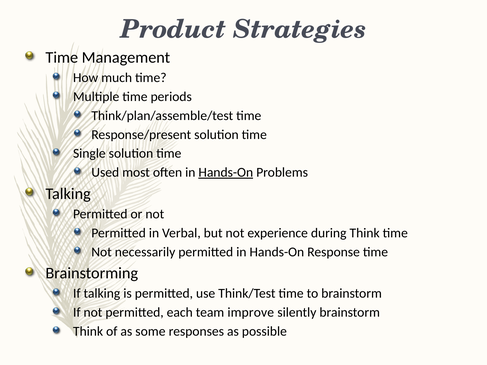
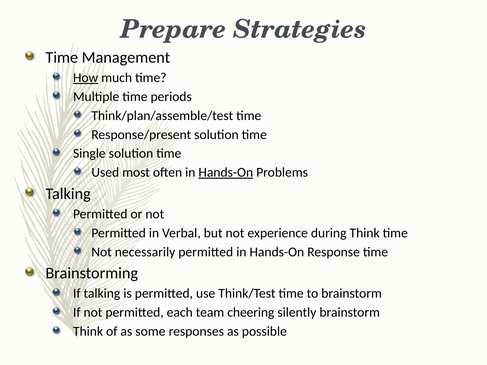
Product: Product -> Prepare (173, 29)
How underline: none -> present (86, 78)
improve: improve -> cheering (251, 313)
